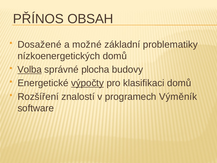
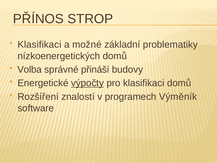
OBSAH: OBSAH -> STROP (90, 19)
Dosažené: Dosažené -> Klasifikaci (39, 44)
Volba underline: present -> none (30, 69)
plocha: plocha -> přináší (95, 69)
